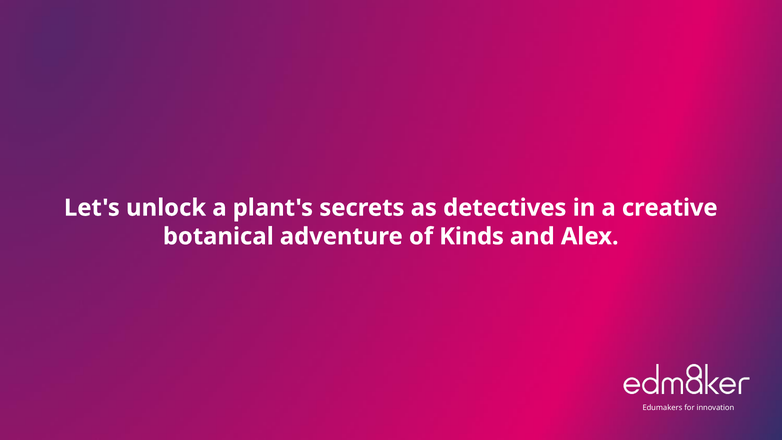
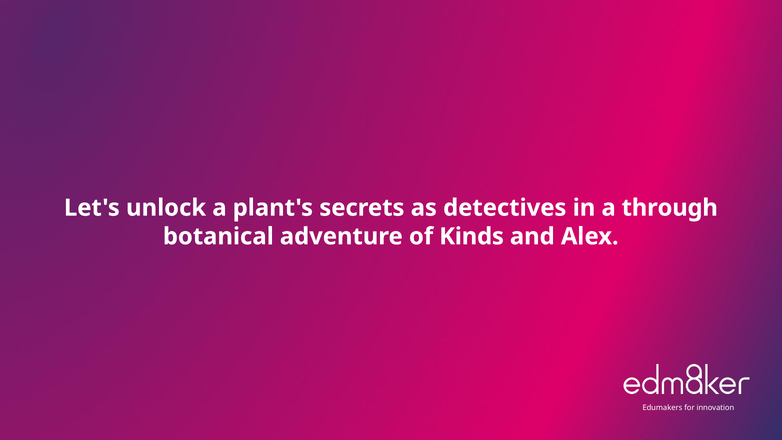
creative: creative -> through (670, 208)
